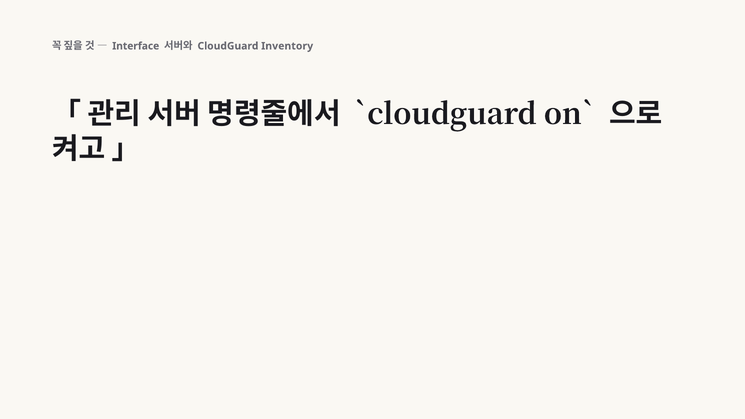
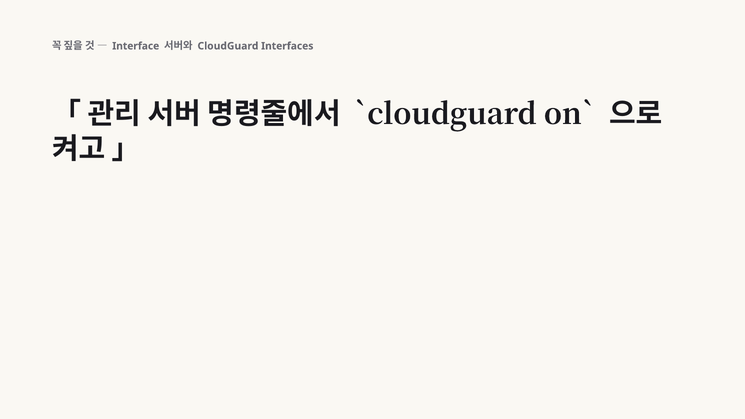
Inventory: Inventory -> Interfaces (287, 46)
